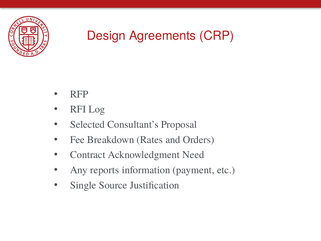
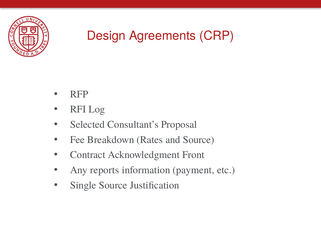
and Orders: Orders -> Source (199, 140)
Need: Need -> Front (193, 155)
